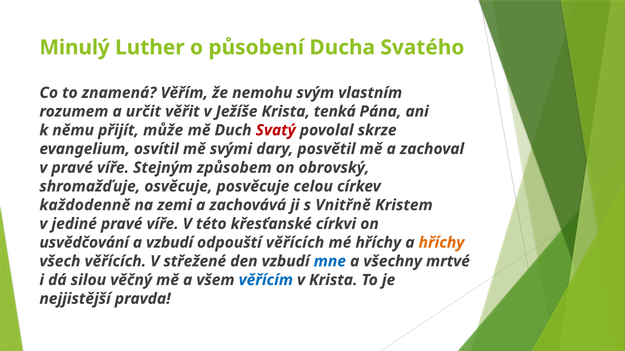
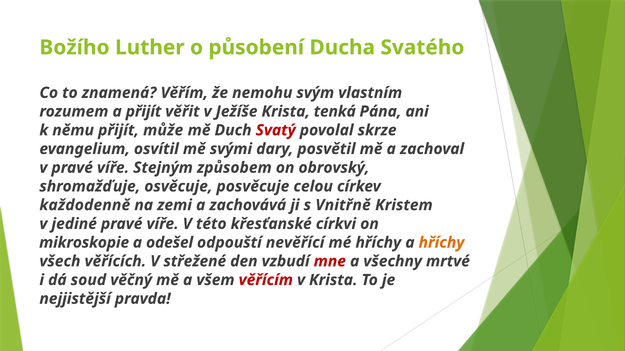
Minulý: Minulý -> Božího (74, 48)
a určit: určit -> přijít (144, 112)
usvědčování: usvědčování -> mikroskopie (84, 243)
a vzbudí: vzbudí -> odešel (170, 243)
odpouští věřících: věřících -> nevěřící (295, 243)
mne colour: blue -> red (330, 262)
silou: silou -> soud (88, 280)
věřícím colour: blue -> red (266, 280)
